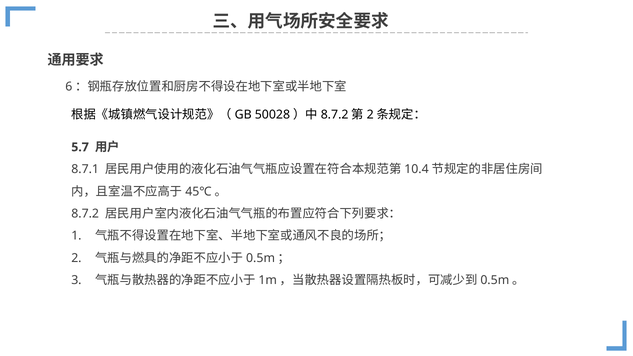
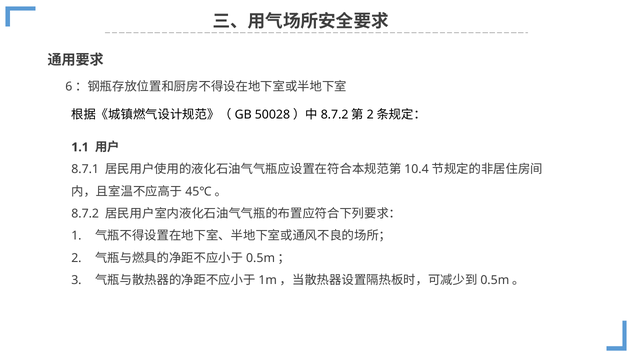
5.7: 5.7 -> 1.1 (80, 147)
